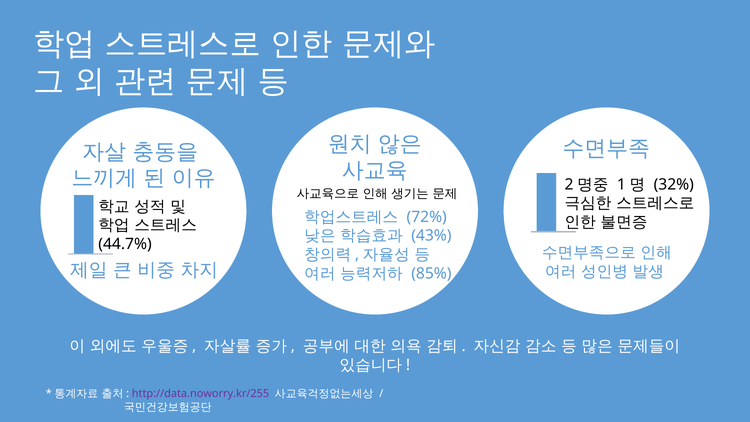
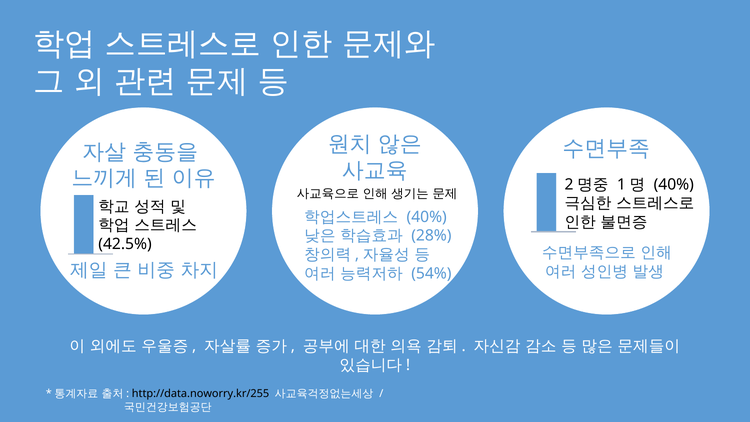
32%: 32% -> 40% (674, 184)
72%: 72% -> 40% (427, 217)
43%: 43% -> 28% (431, 236)
44.7%: 44.7% -> 42.5% (125, 244)
85%: 85% -> 54% (431, 273)
http://data.noworry.kr/255 colour: purple -> black (201, 394)
